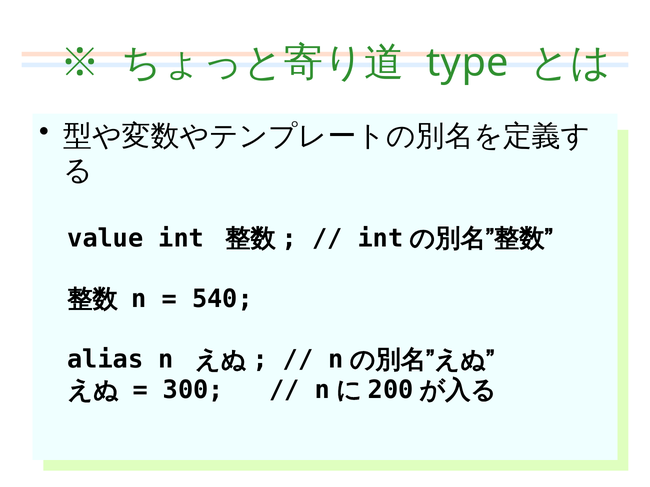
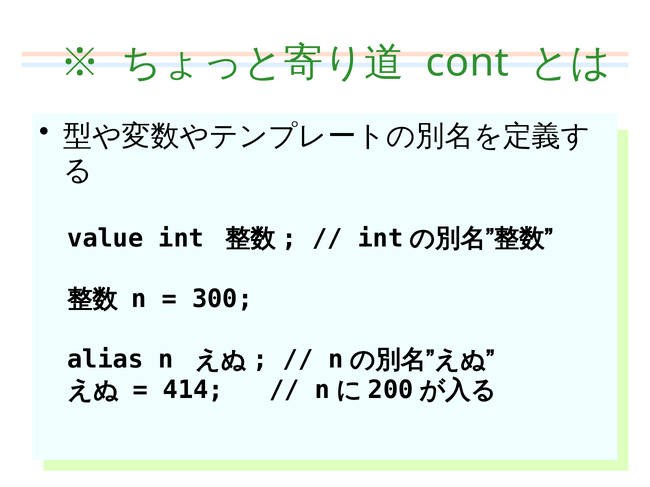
type: type -> cont (467, 63)
540: 540 -> 300 (222, 299)
300: 300 -> 414 (193, 390)
